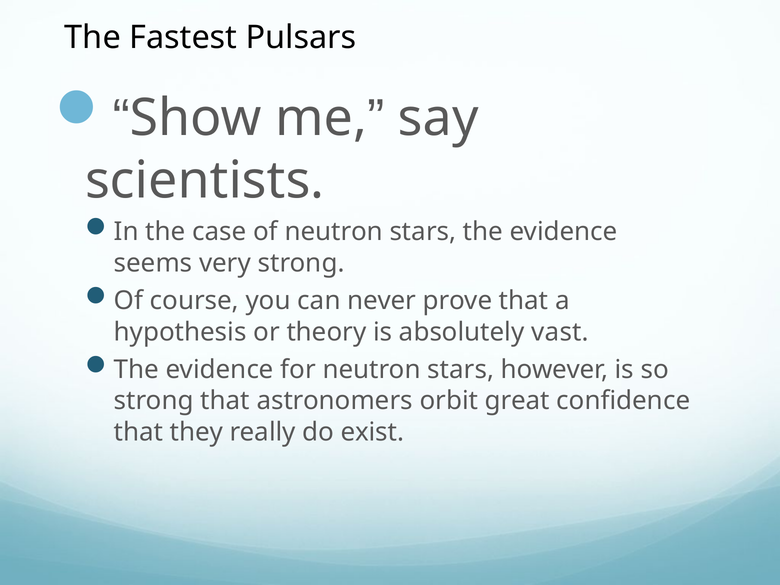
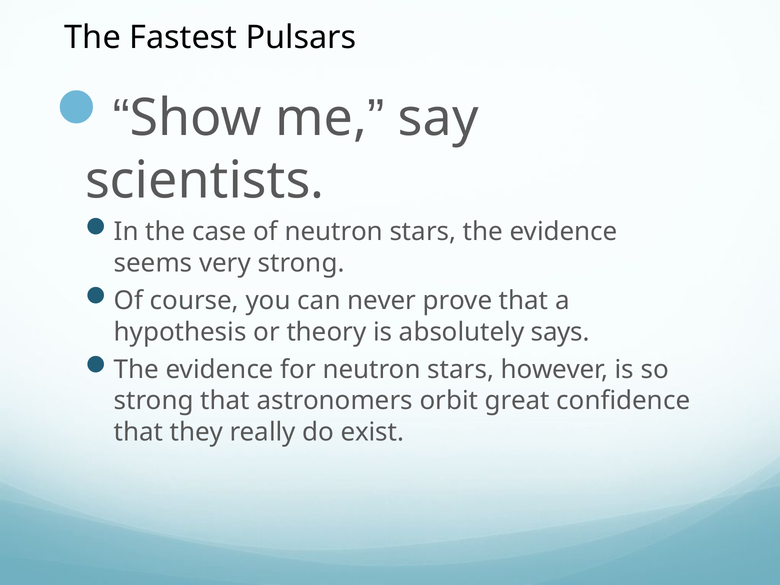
vast: vast -> says (560, 332)
